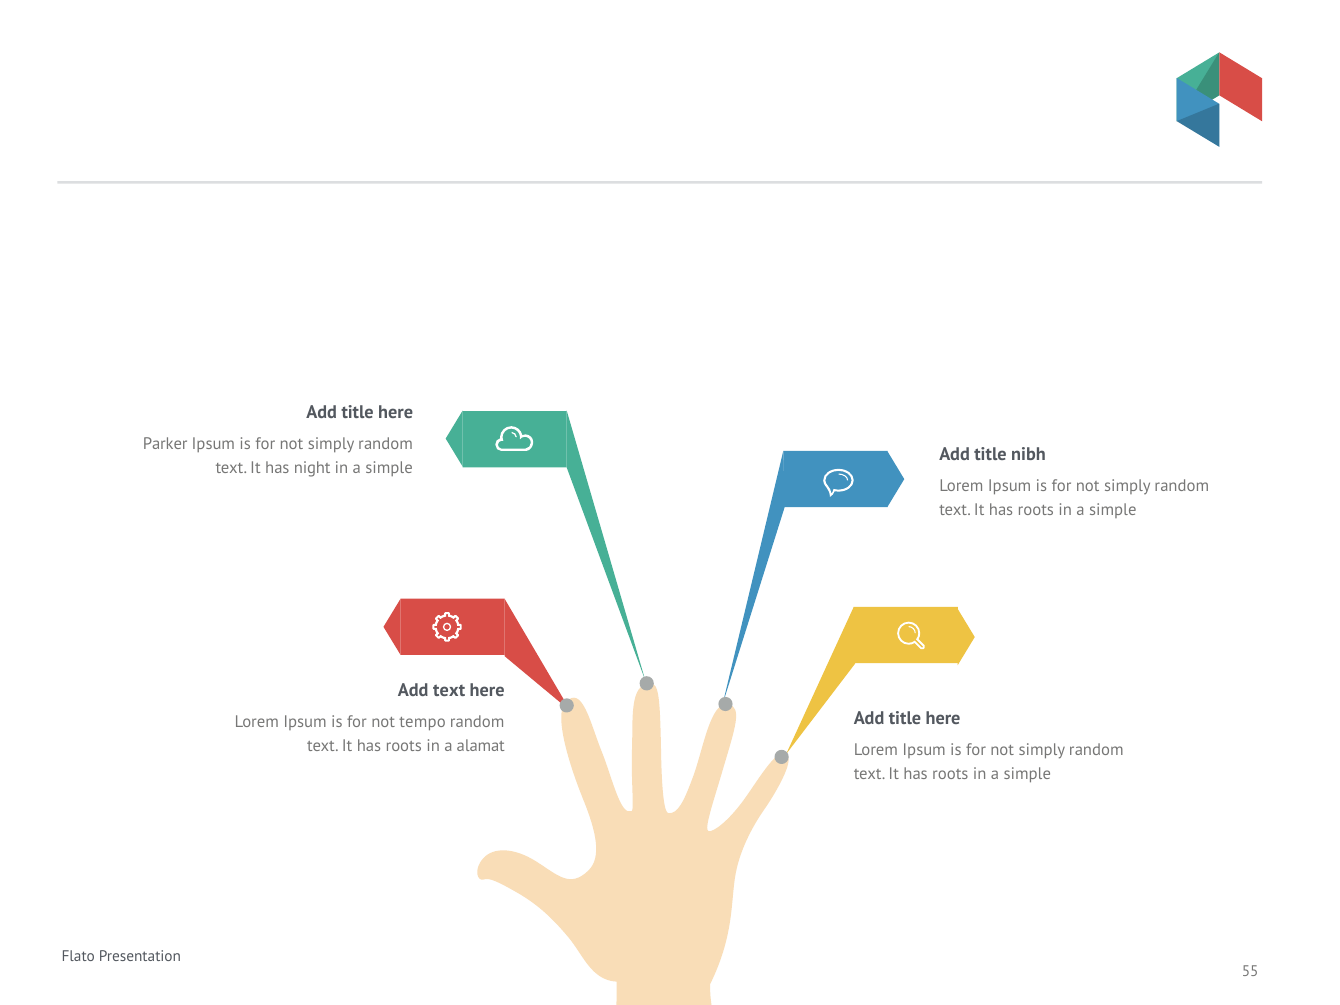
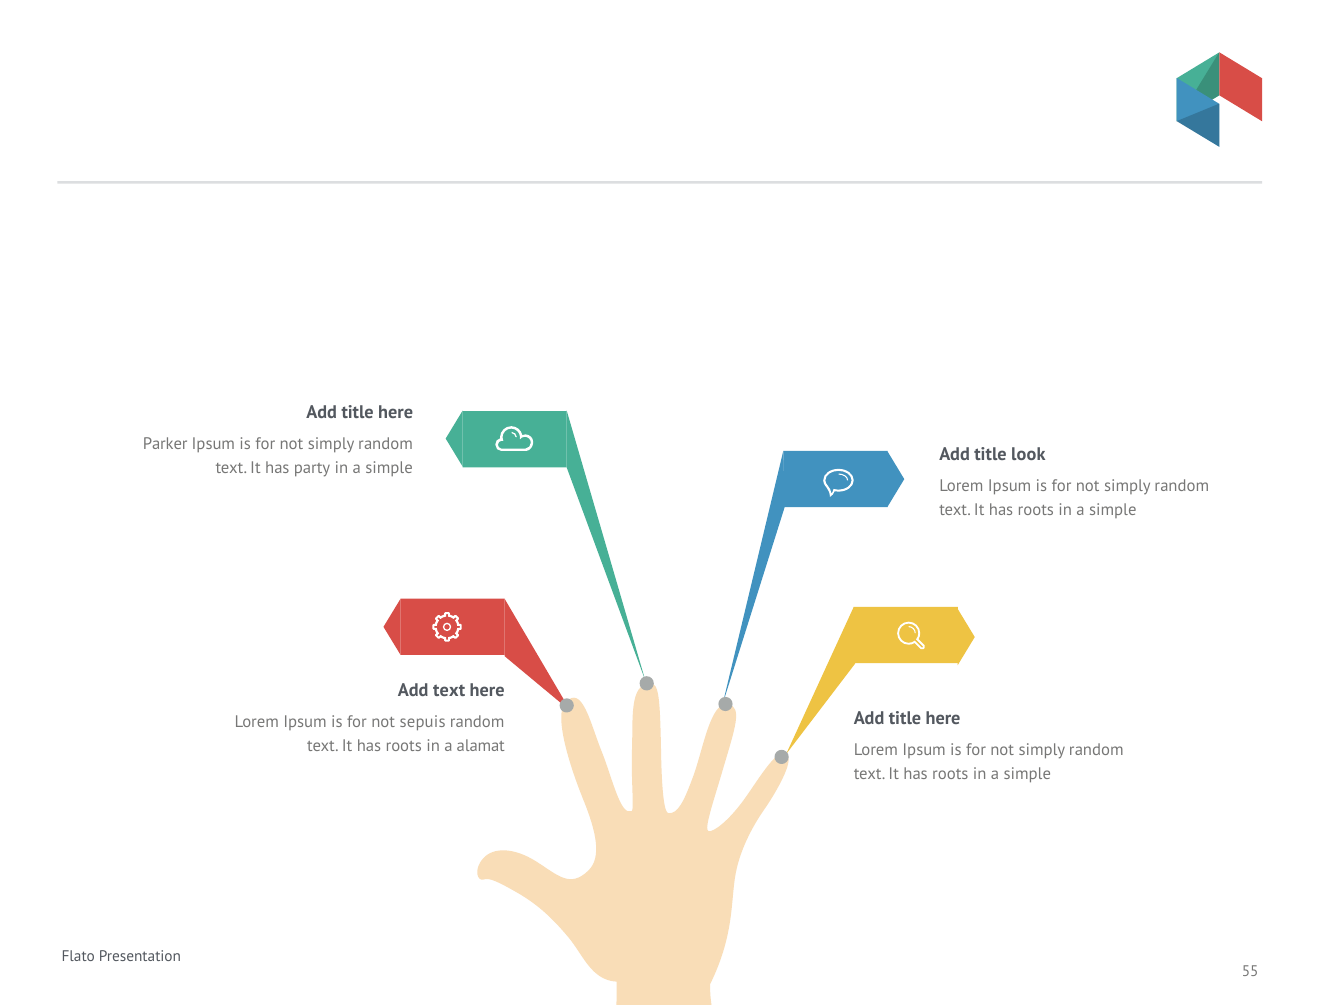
nibh: nibh -> look (1028, 455)
night: night -> party (312, 468)
tempo: tempo -> sepuis (423, 722)
